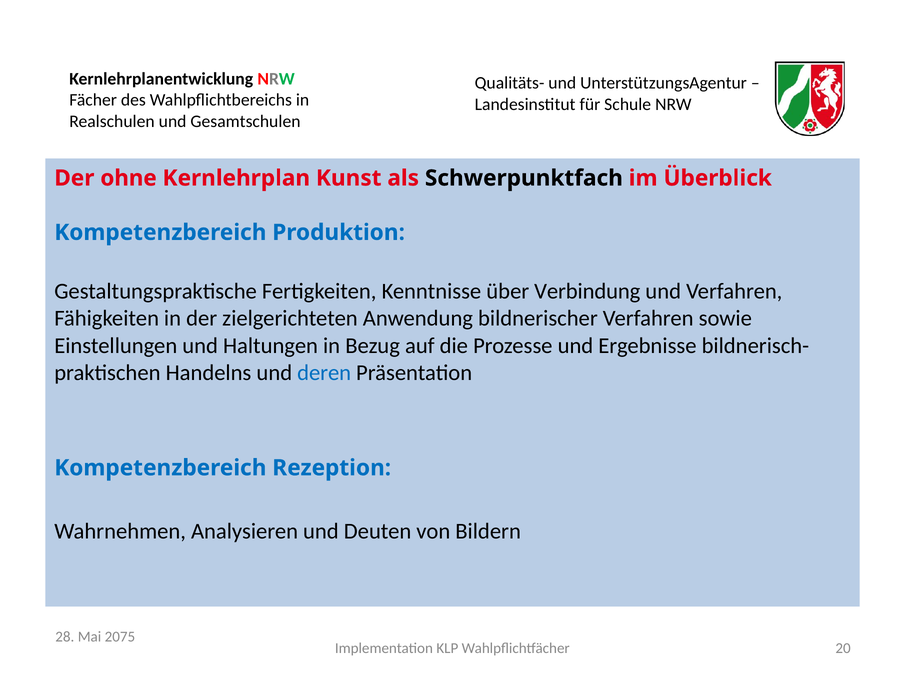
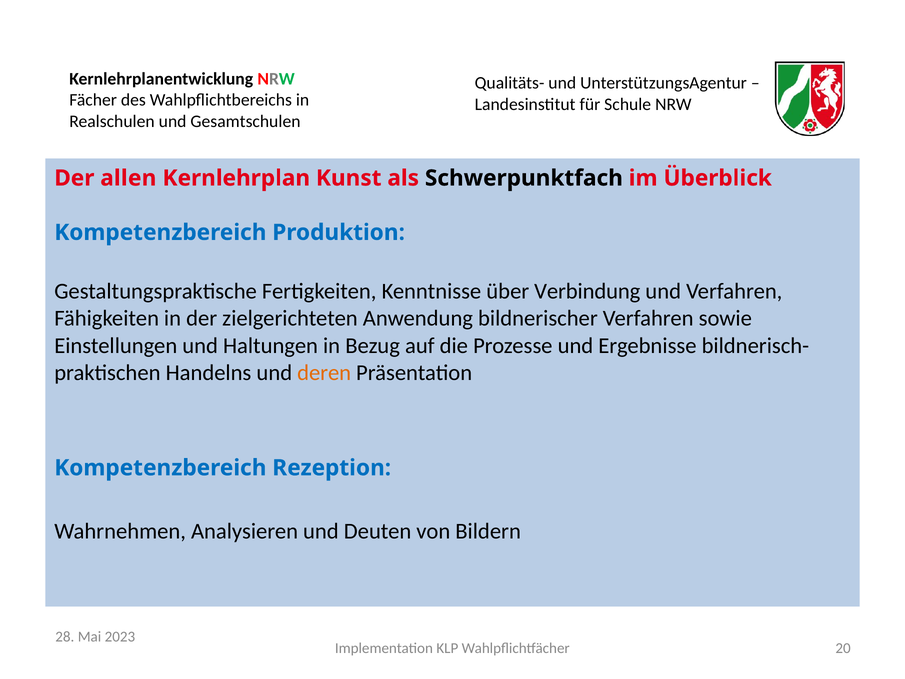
ohne: ohne -> allen (128, 178)
deren colour: blue -> orange (324, 373)
2075: 2075 -> 2023 (120, 636)
